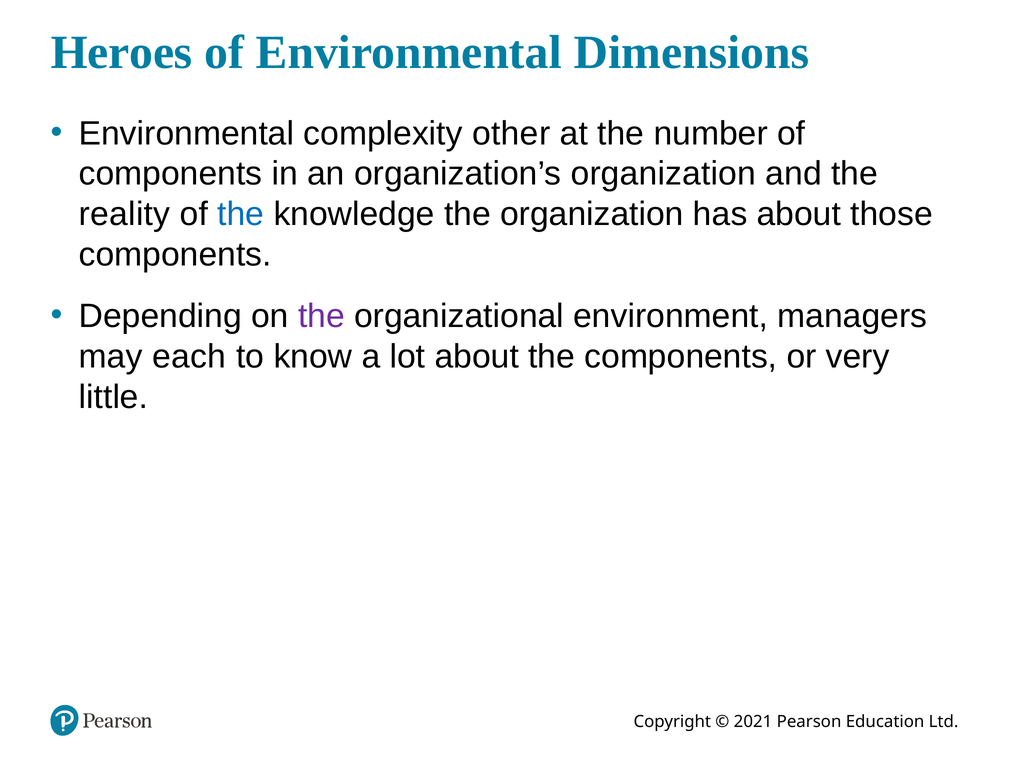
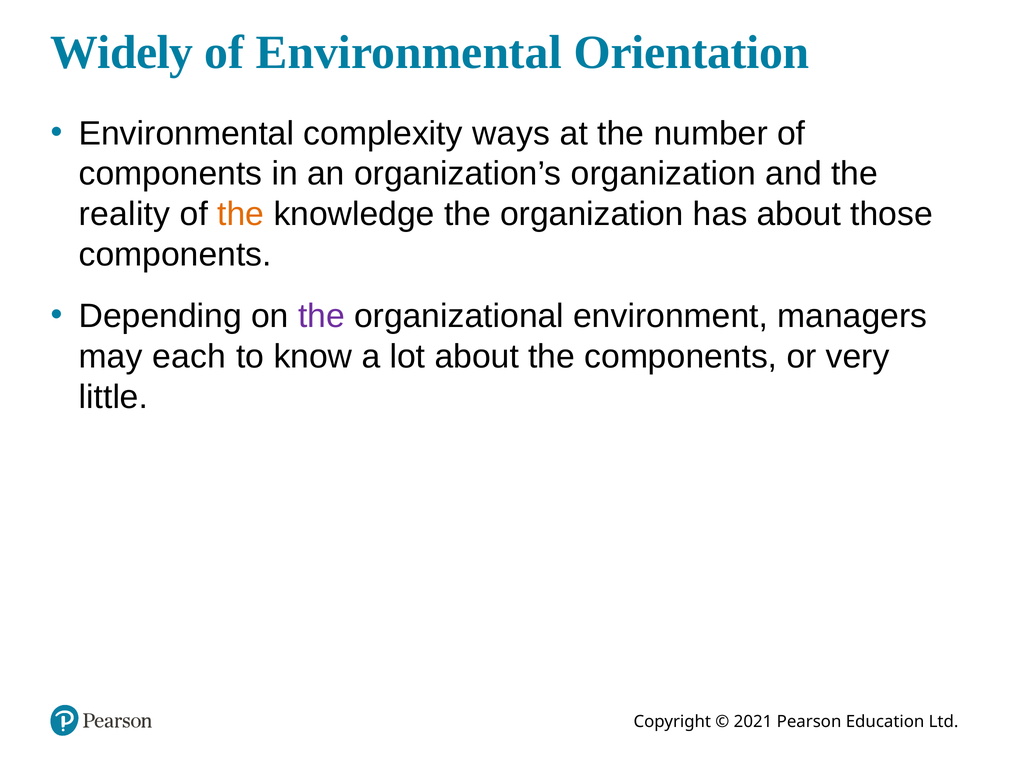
Heroes: Heroes -> Widely (122, 52)
Dimensions: Dimensions -> Orientation (692, 52)
other: other -> ways (511, 133)
the colour: blue -> orange (241, 214)
